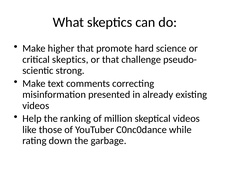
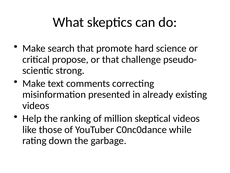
higher: higher -> search (61, 48)
critical skeptics: skeptics -> propose (70, 59)
